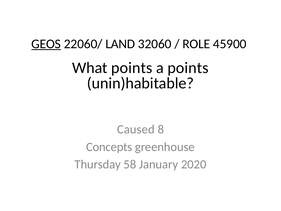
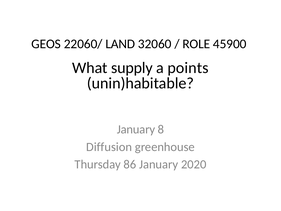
GEOS underline: present -> none (46, 44)
What points: points -> supply (132, 68)
Caused: Caused -> January (136, 129)
Concepts: Concepts -> Diffusion (109, 147)
58: 58 -> 86 (130, 164)
